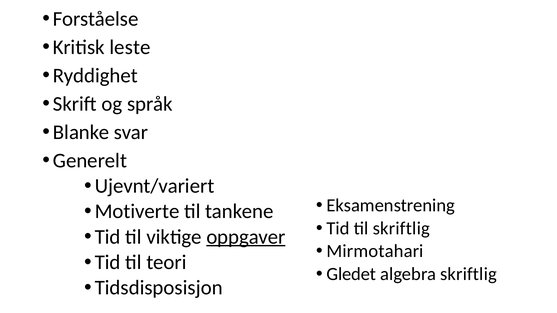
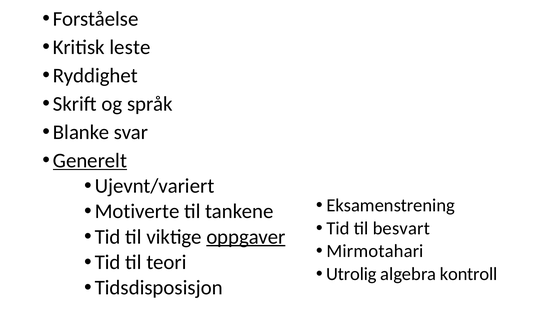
Generelt underline: none -> present (90, 161)
til skriftlig: skriftlig -> besvart (401, 228)
Gledet: Gledet -> Utrolig (351, 274)
algebra skriftlig: skriftlig -> kontroll (469, 274)
